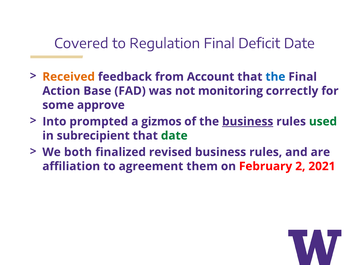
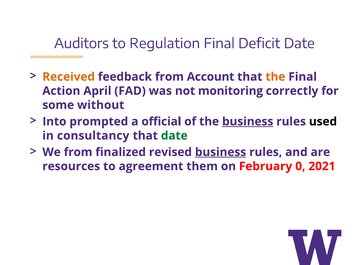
Covered: Covered -> Auditors (81, 44)
the colour: blue -> orange (275, 77)
Base: Base -> April (97, 91)
approve: approve -> without (101, 105)
gizmos: gizmos -> official (161, 122)
used colour: green -> black (323, 122)
subrecipient: subrecipient -> consultancy (93, 136)
We both: both -> from (78, 152)
business underline: none -> present (221, 152)
affiliation: affiliation -> resources (71, 167)
2: 2 -> 0 (300, 167)
